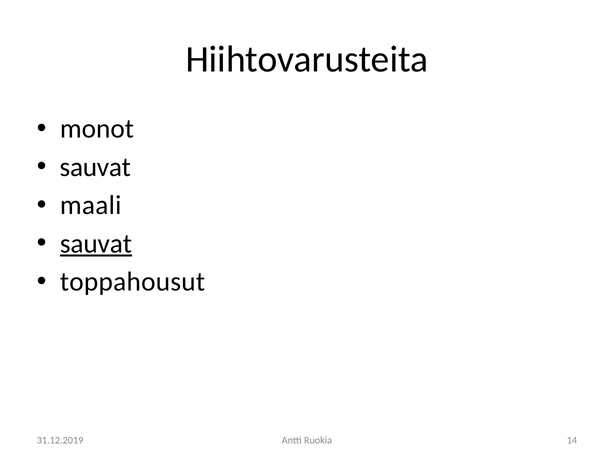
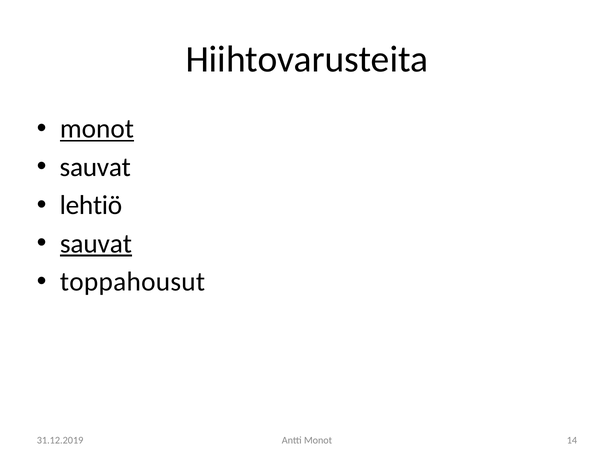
monot underline: none -> present (97, 129)
maali: maali -> lehtiö (91, 205)
Antti Ruokia: Ruokia -> Monot (318, 440)
